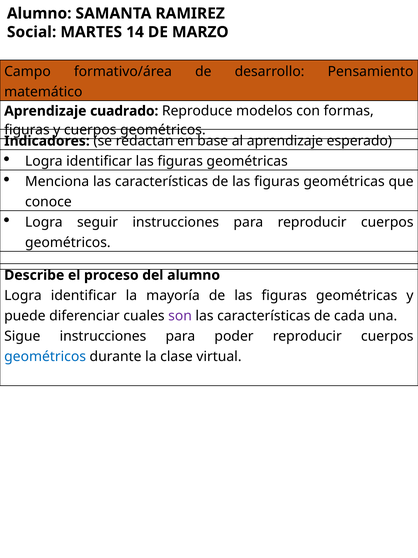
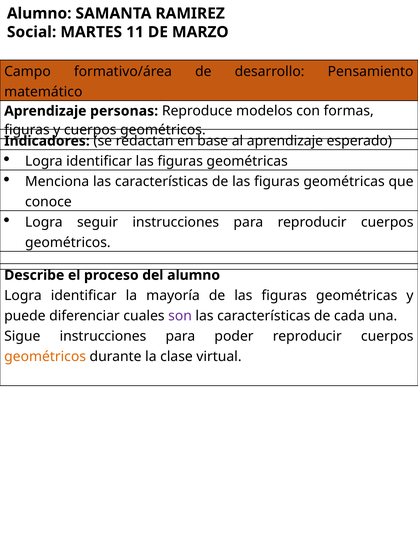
14: 14 -> 11 (135, 32)
cuadrado: cuadrado -> personas (124, 111)
geométricos colour: blue -> orange (45, 356)
